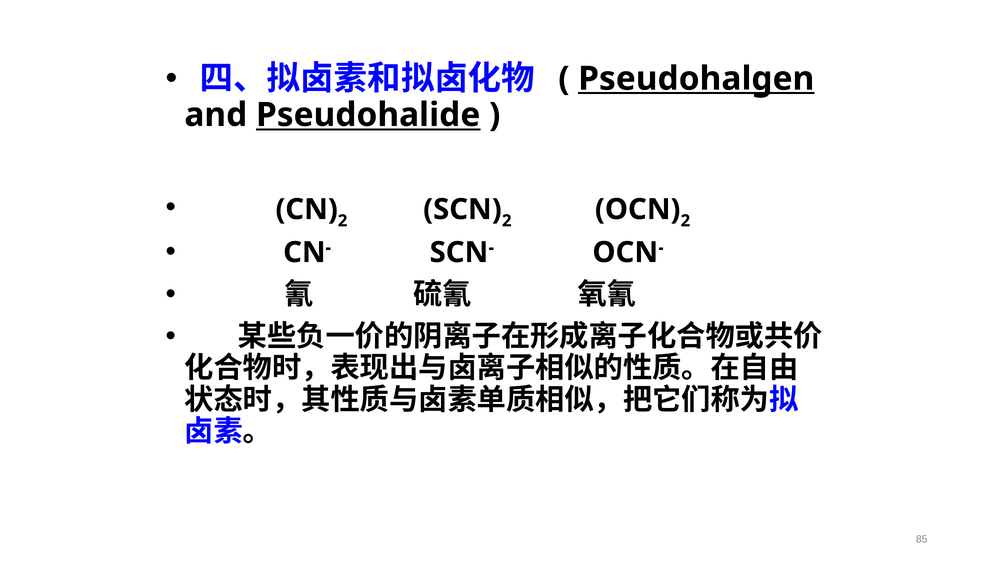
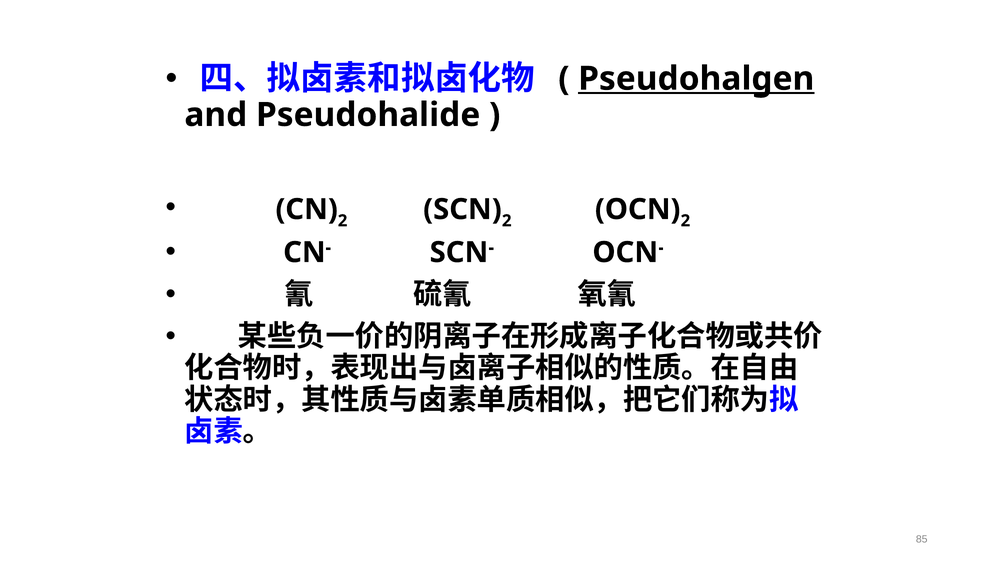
Pseudohalide underline: present -> none (368, 115)
